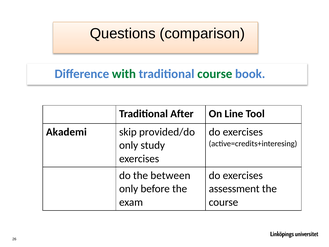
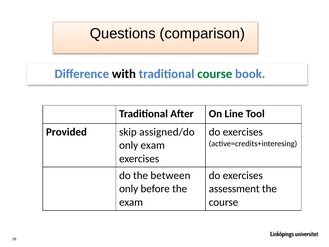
with colour: green -> black (124, 74)
Akademi: Akademi -> Provided (66, 132)
provided/do: provided/do -> assigned/do (167, 132)
only study: study -> exam (153, 145)
